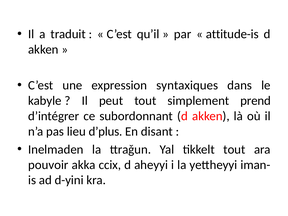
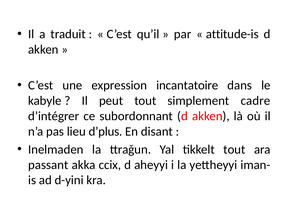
syntaxiques: syntaxiques -> incantatoire (187, 85)
prend: prend -> cadre (255, 101)
pouvoir: pouvoir -> passant (48, 165)
